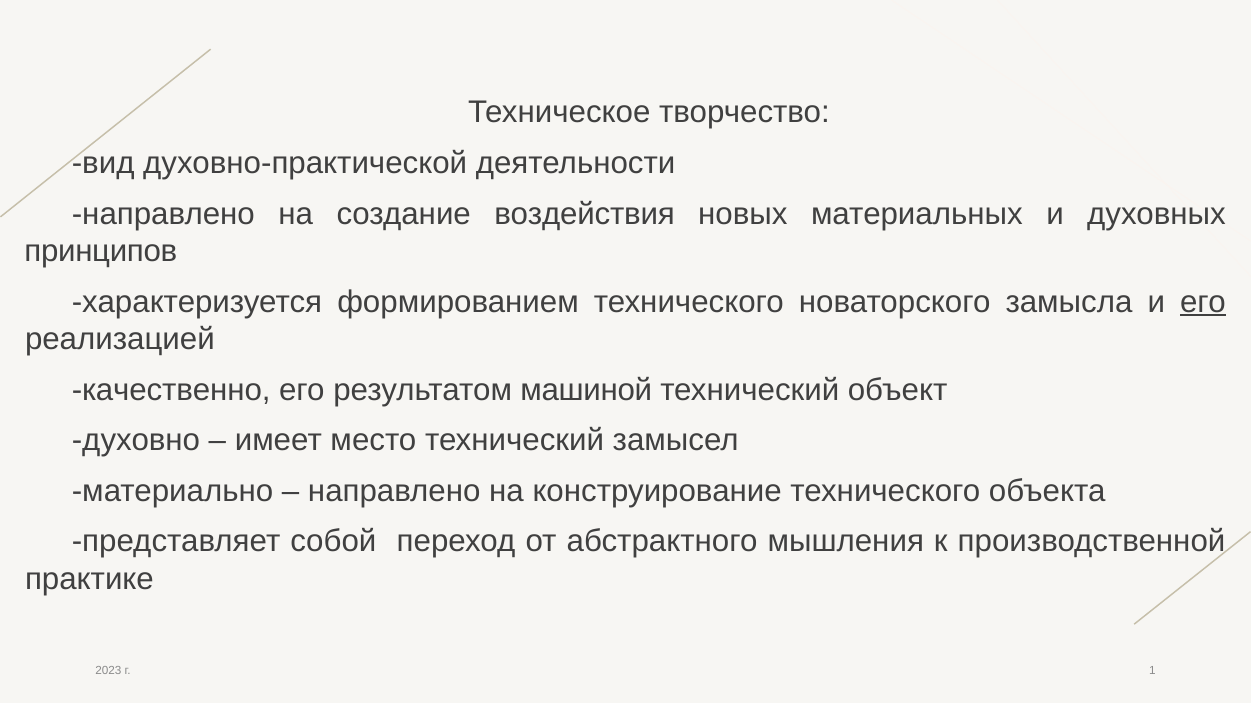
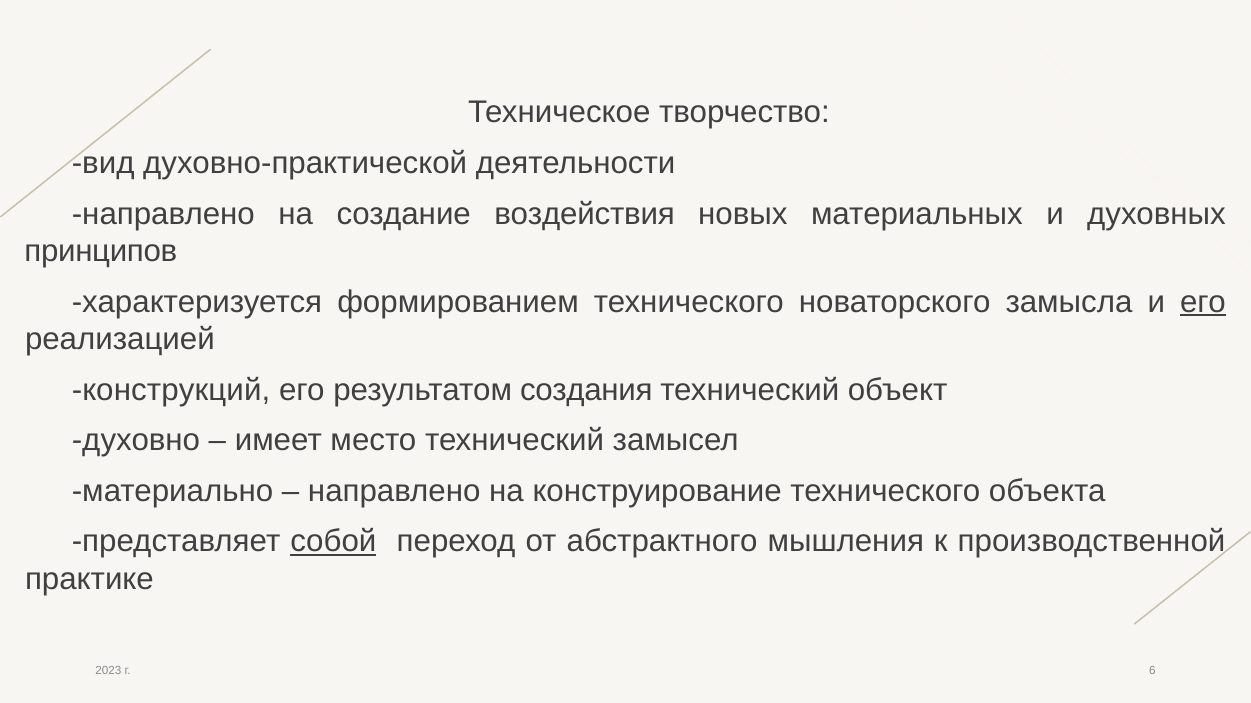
качественно: качественно -> конструкций (171, 390)
машиной: машиной -> создания (586, 390)
собой underline: none -> present (333, 542)
1: 1 -> 6 (1152, 672)
